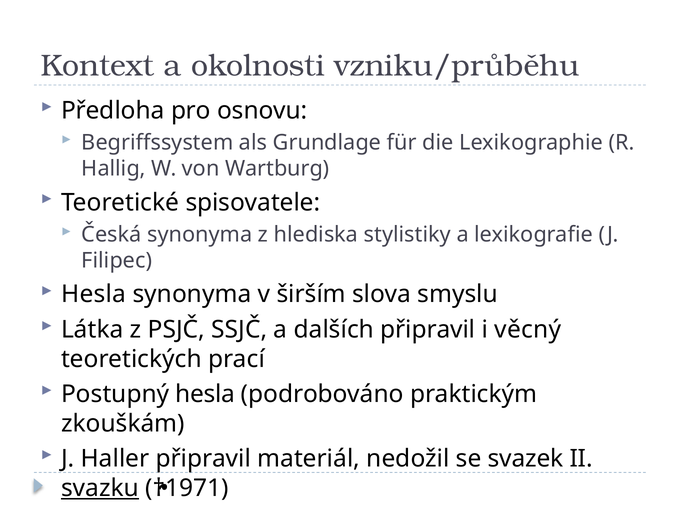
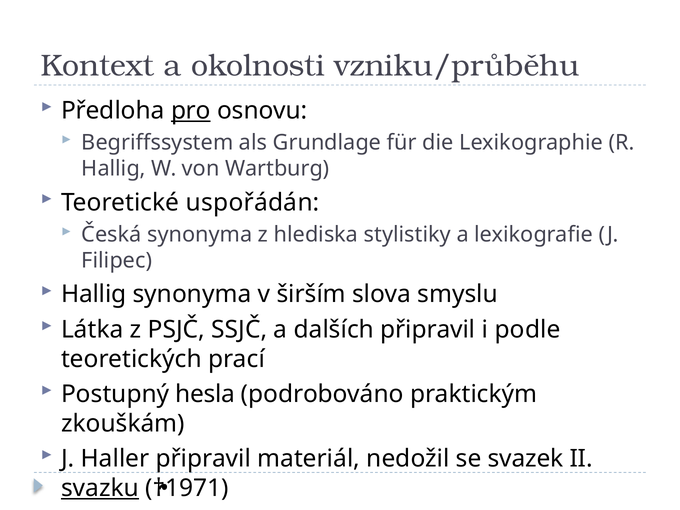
pro underline: none -> present (191, 110)
spisovatele: spisovatele -> uspořádán (253, 202)
Hesla: Hesla -> Hallig (94, 294)
věcný: věcný -> podle (528, 329)
